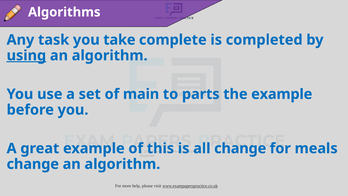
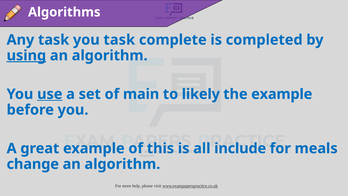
you take: take -> task (119, 40)
use underline: none -> present (50, 94)
parts: parts -> likely (201, 94)
change: change -> include (240, 148)
